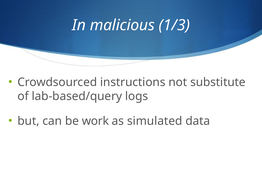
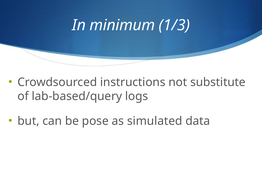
malicious: malicious -> minimum (122, 25)
work: work -> pose (95, 121)
